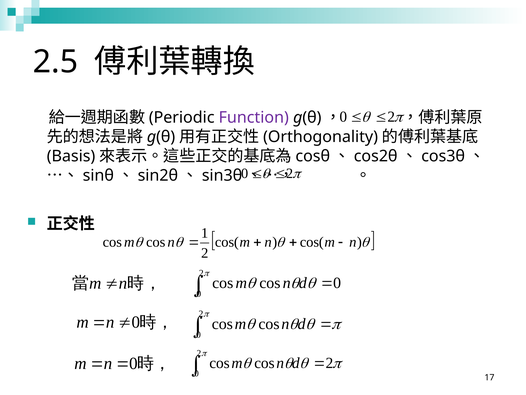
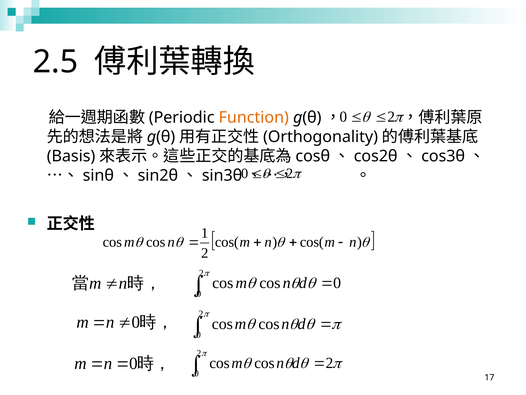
Function colour: purple -> orange (254, 117)
